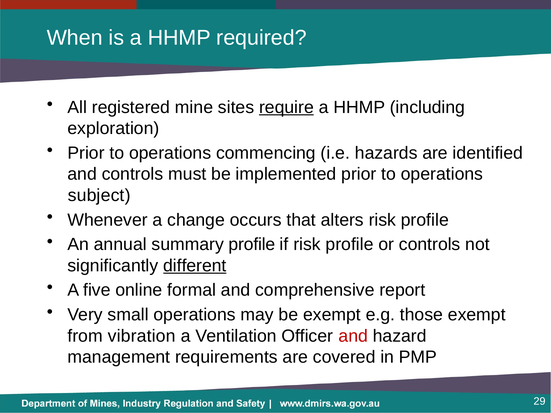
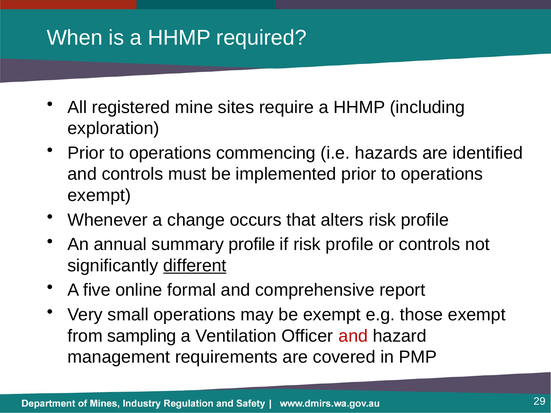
require underline: present -> none (286, 107)
subject: subject -> exempt (99, 195)
vibration: vibration -> sampling (142, 336)
